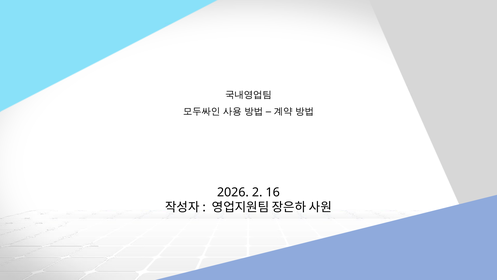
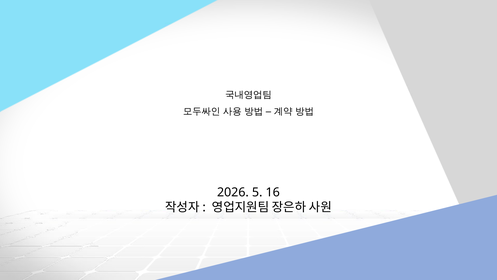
2: 2 -> 5 (257, 192)
